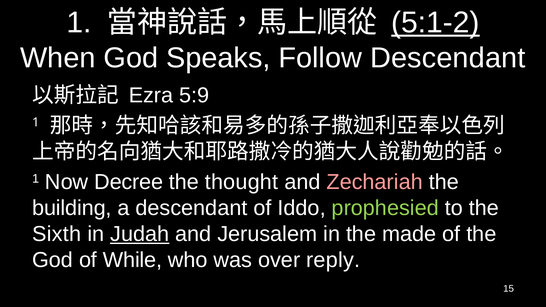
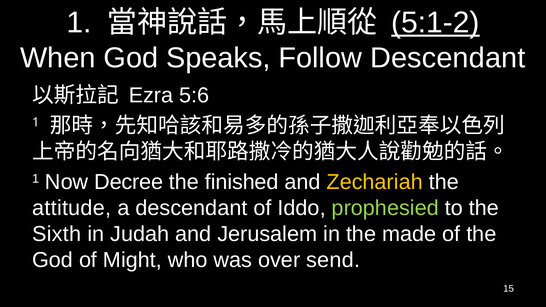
5:9: 5:9 -> 5:6 (194, 95)
thought: thought -> finished (242, 182)
Zechariah colour: pink -> yellow (375, 182)
building: building -> attitude (72, 208)
Judah underline: present -> none (140, 234)
While: While -> Might (132, 260)
reply: reply -> send (333, 260)
